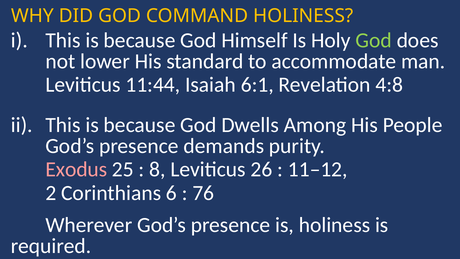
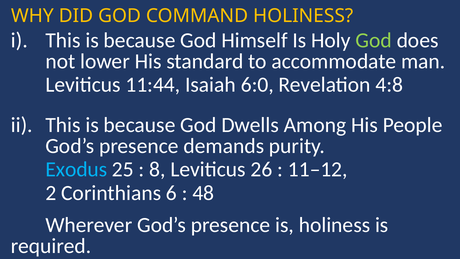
6:1: 6:1 -> 6:0 (257, 85)
Exodus colour: pink -> light blue (76, 169)
76: 76 -> 48 (203, 193)
